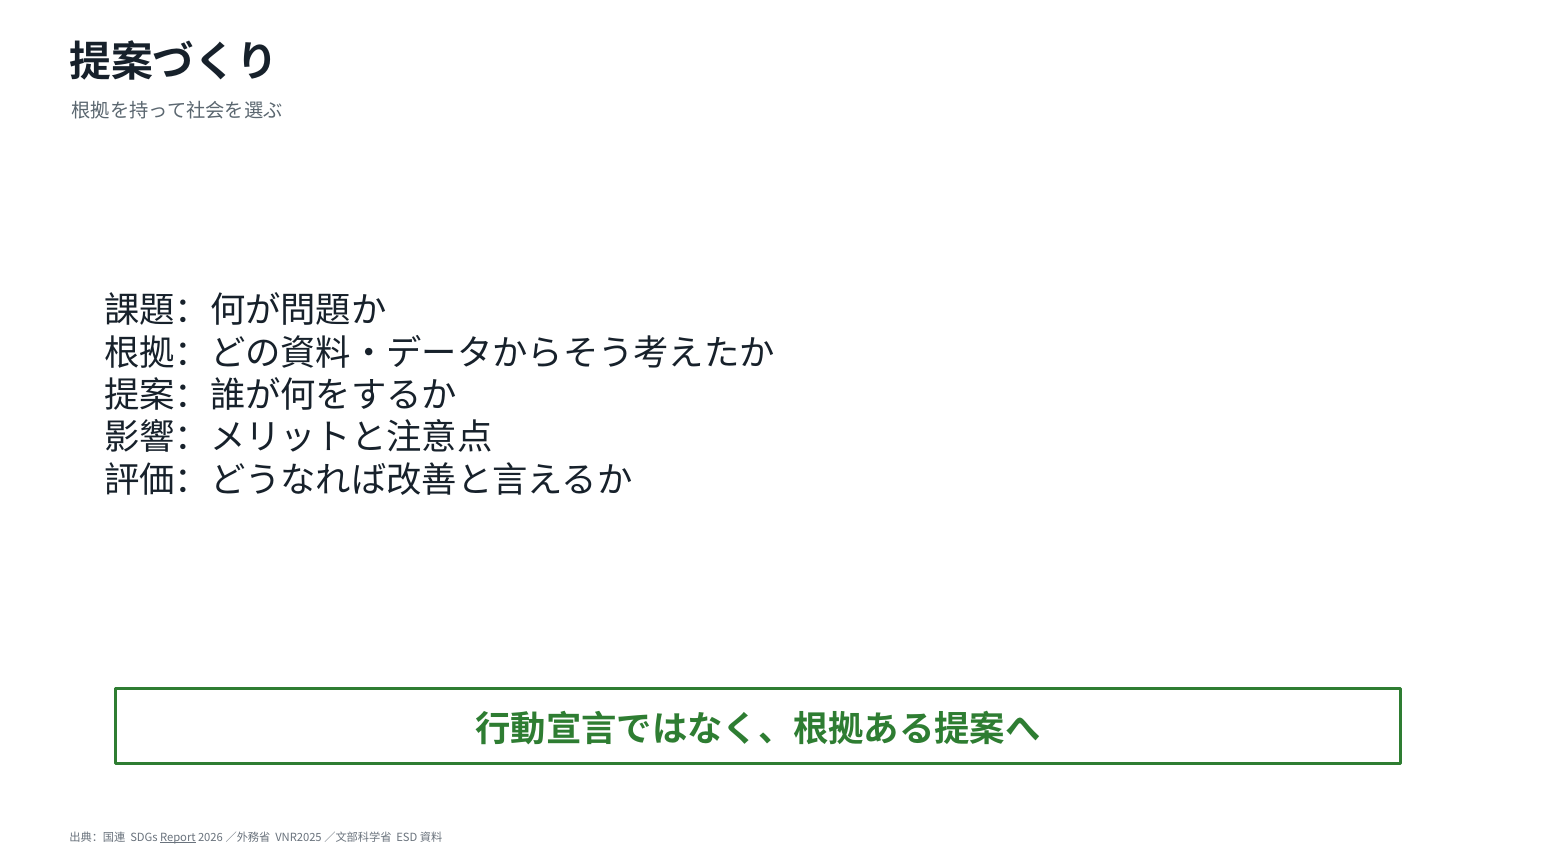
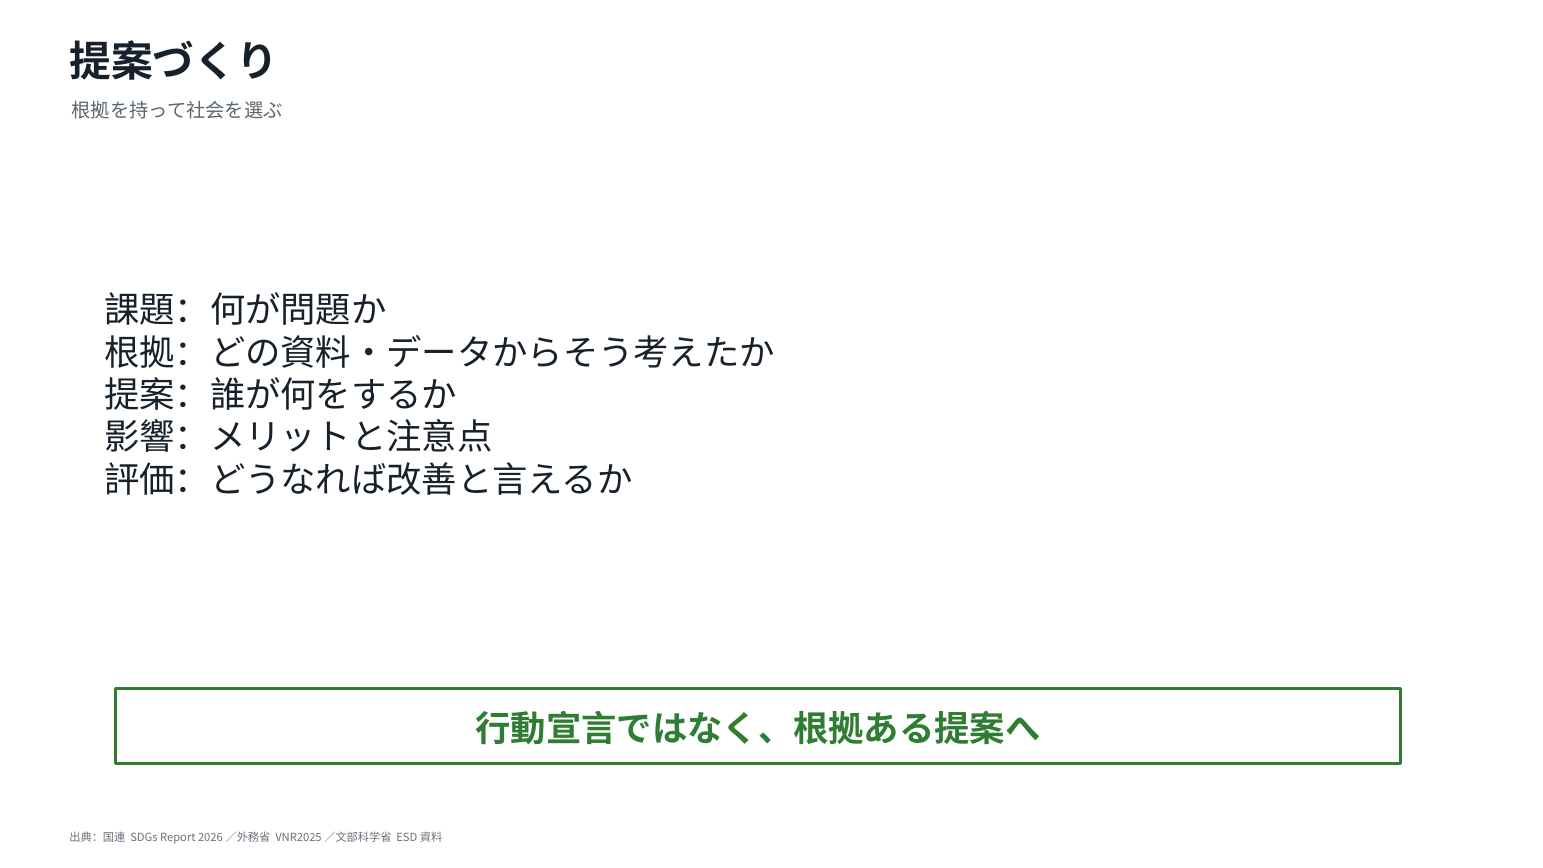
Report underline: present -> none (178, 837)
